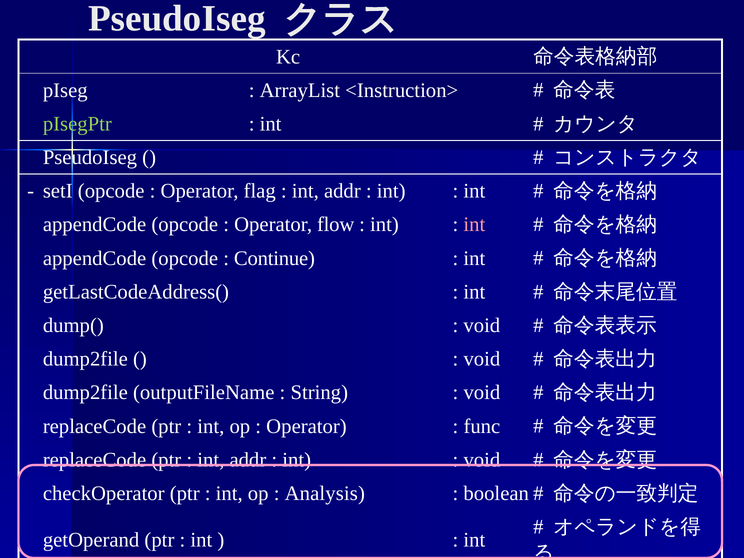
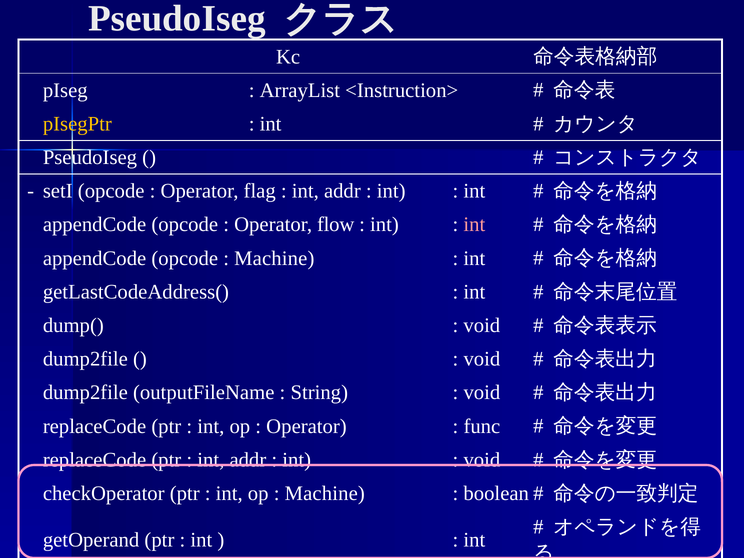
pIsegPtr colour: light green -> yellow (77, 124)
Continue: Continue -> Machine (274, 258)
Analysis: Analysis -> Machine (325, 493)
